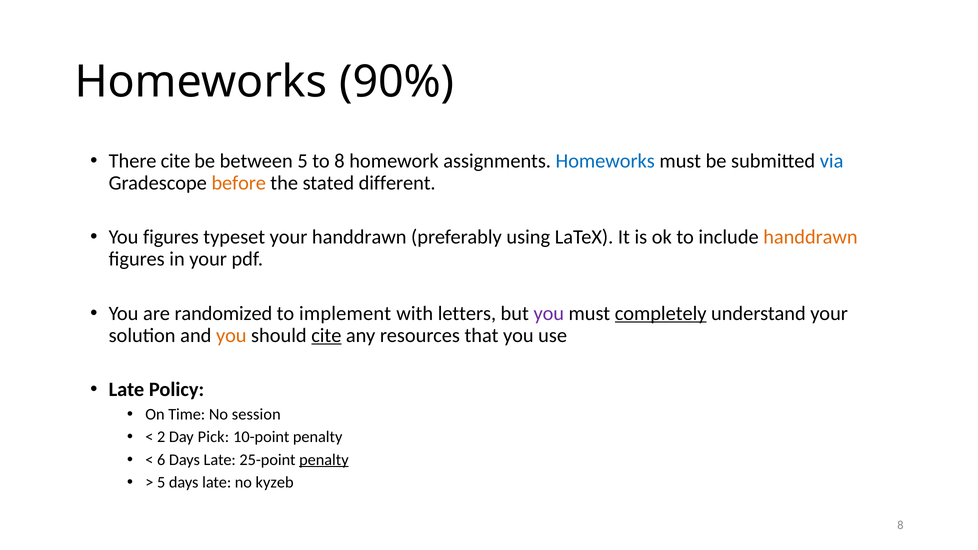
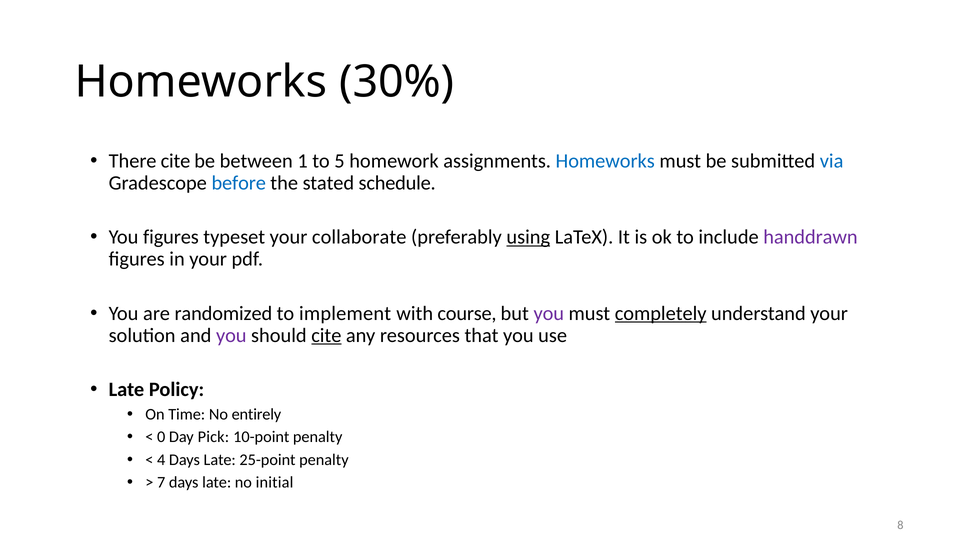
90%: 90% -> 30% (397, 82)
between 5: 5 -> 1 (303, 161)
to 8: 8 -> 5 (340, 161)
before colour: orange -> blue (239, 183)
different: different -> schedule (397, 183)
your handdrawn: handdrawn -> collaborate (359, 237)
using underline: none -> present (528, 237)
handdrawn colour: orange -> purple (810, 237)
letters: letters -> course (467, 313)
you colour: orange -> purple (231, 335)
session: session -> entirely (256, 414)
2: 2 -> 0 (161, 437)
6: 6 -> 4 (161, 460)
penalty underline: present -> none (324, 460)
5: 5 -> 7 (161, 482)
kyzeb: kyzeb -> initial (275, 482)
